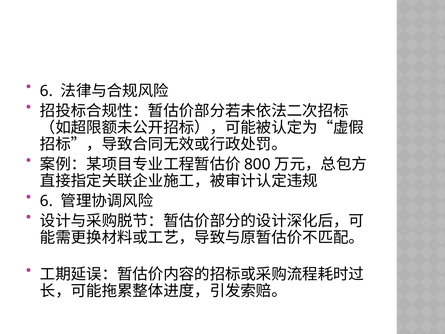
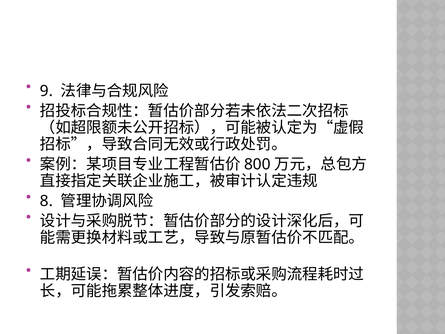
6: 6 -> 9 (46, 91)
6: 6 -> 8 (46, 201)
